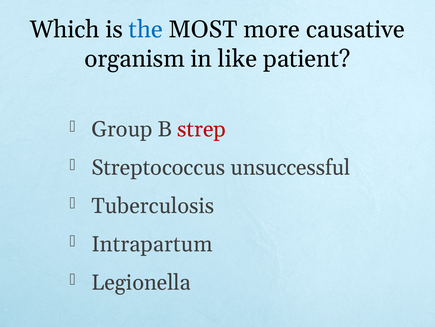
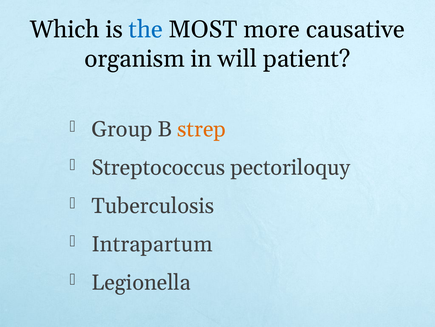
like: like -> will (237, 59)
strep colour: red -> orange (202, 129)
unsuccessful: unsuccessful -> pectoriloquy (290, 167)
